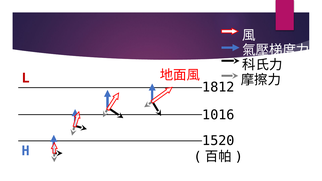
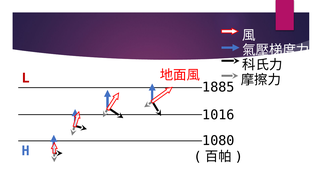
1812: 1812 -> 1885 (218, 87)
1520: 1520 -> 1080 (218, 141)
